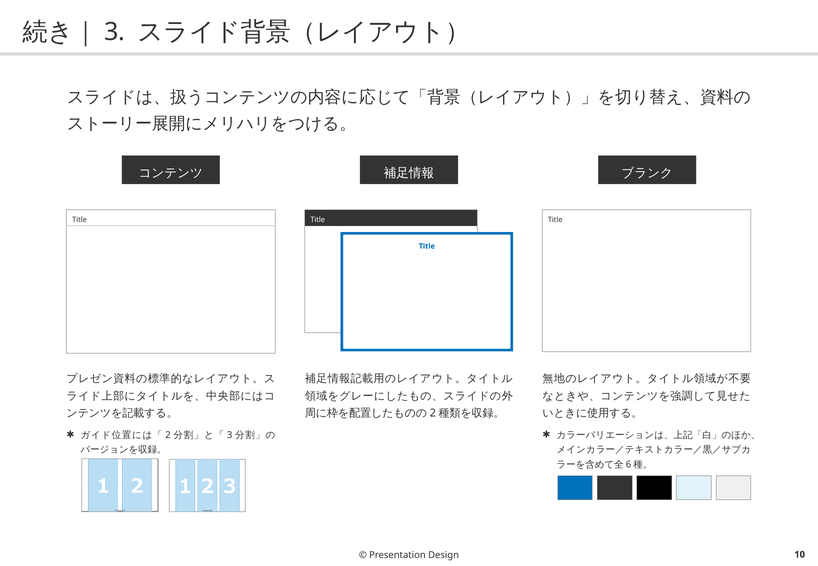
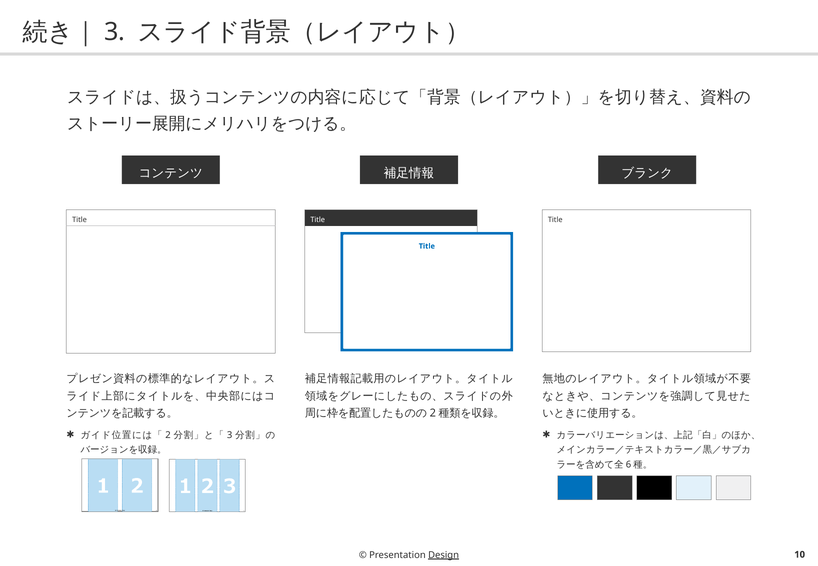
Design underline: none -> present (444, 555)
